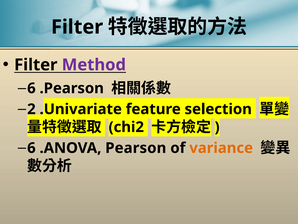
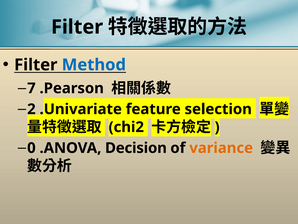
Method colour: purple -> blue (94, 65)
6: 6 -> 7 (31, 88)
6: 6 -> 0 (31, 148)
Pearson: Pearson -> Decision (136, 148)
